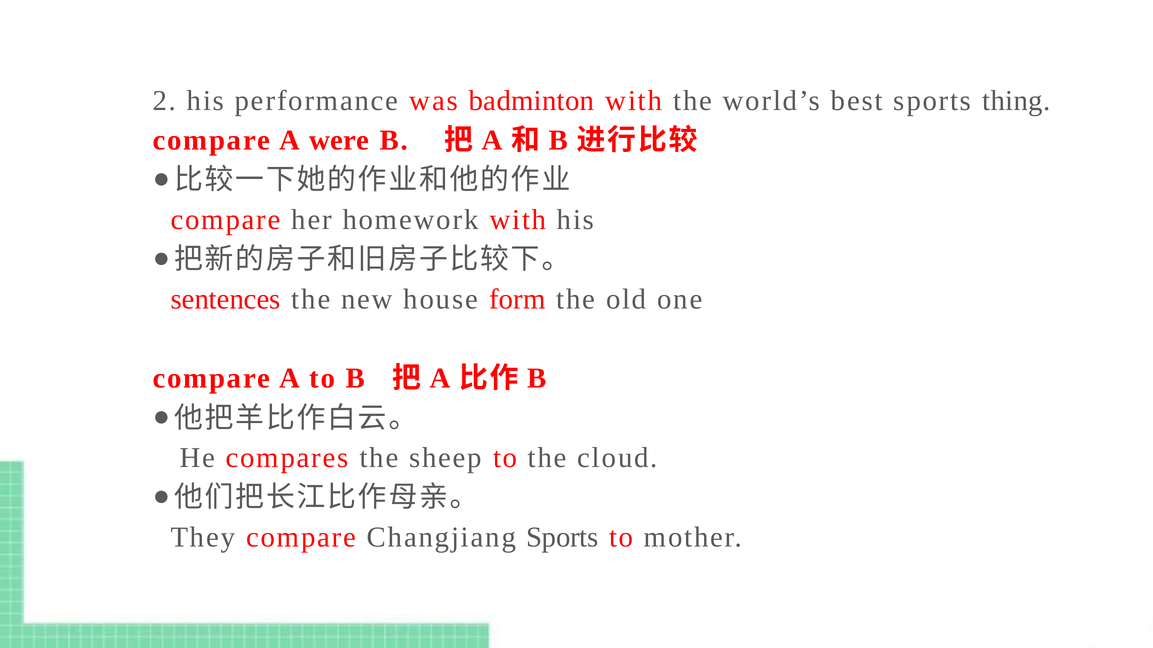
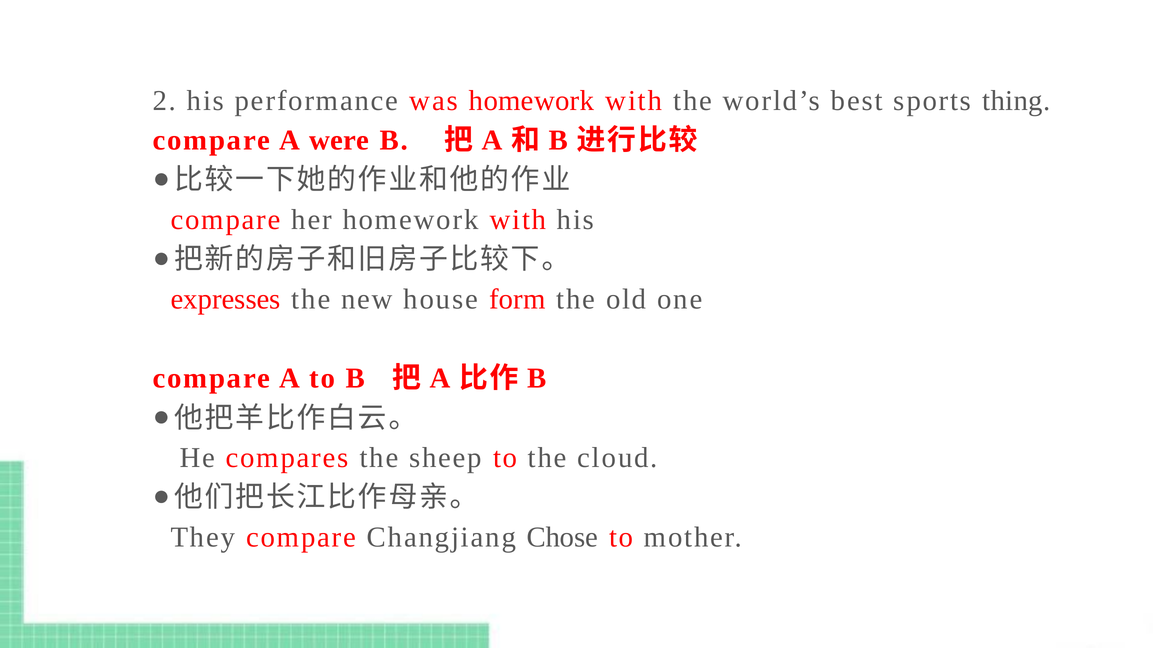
was badminton: badminton -> homework (532, 101)
sentences: sentences -> expresses (226, 299)
Changjiang Sports: Sports -> Chose (562, 538)
